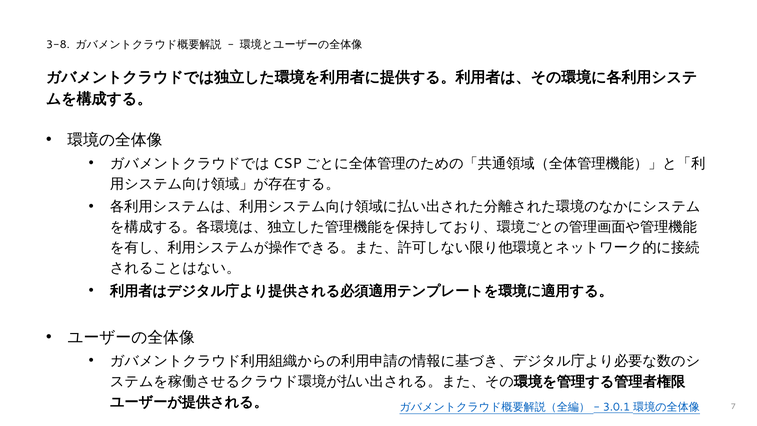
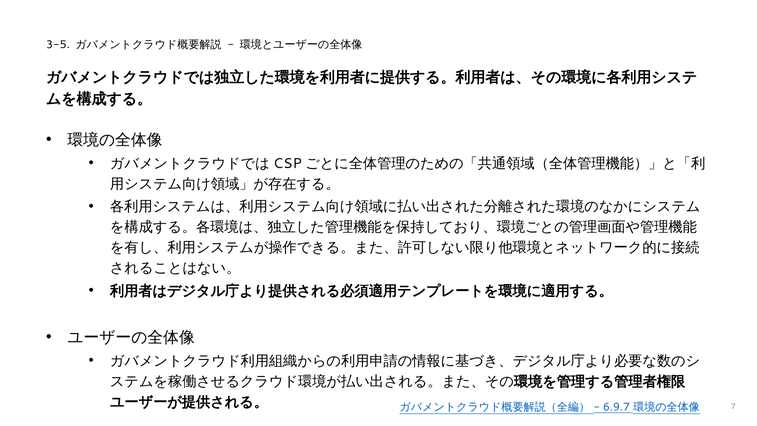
3-8: 3-8 -> 3-5 (58, 45)
3.0.1: 3.0.1 -> 6.9.7 (616, 407)
